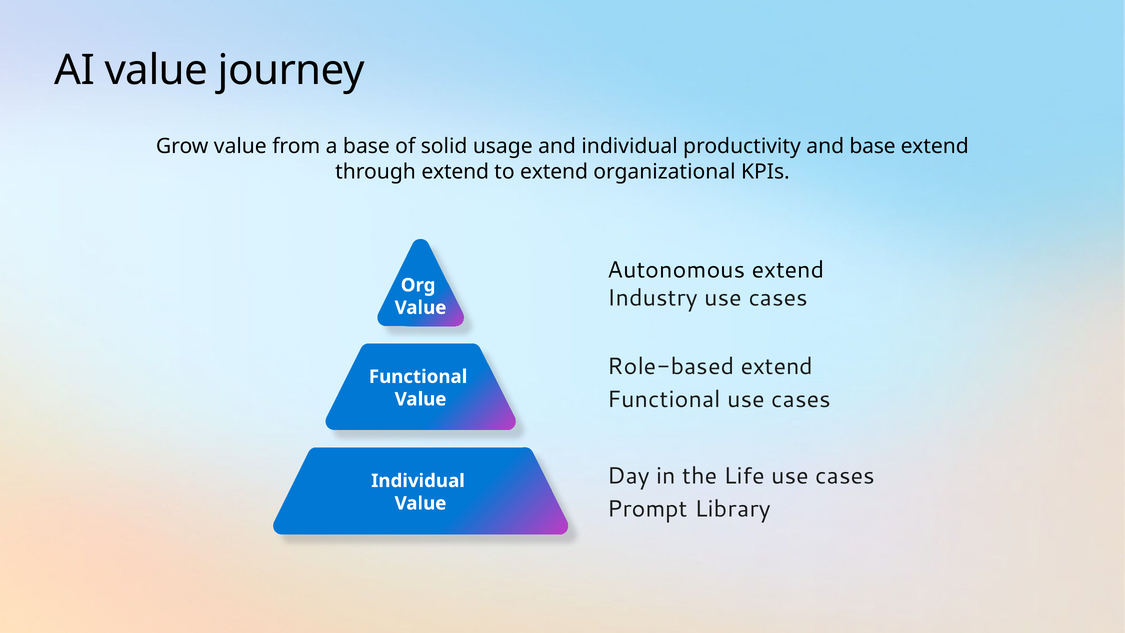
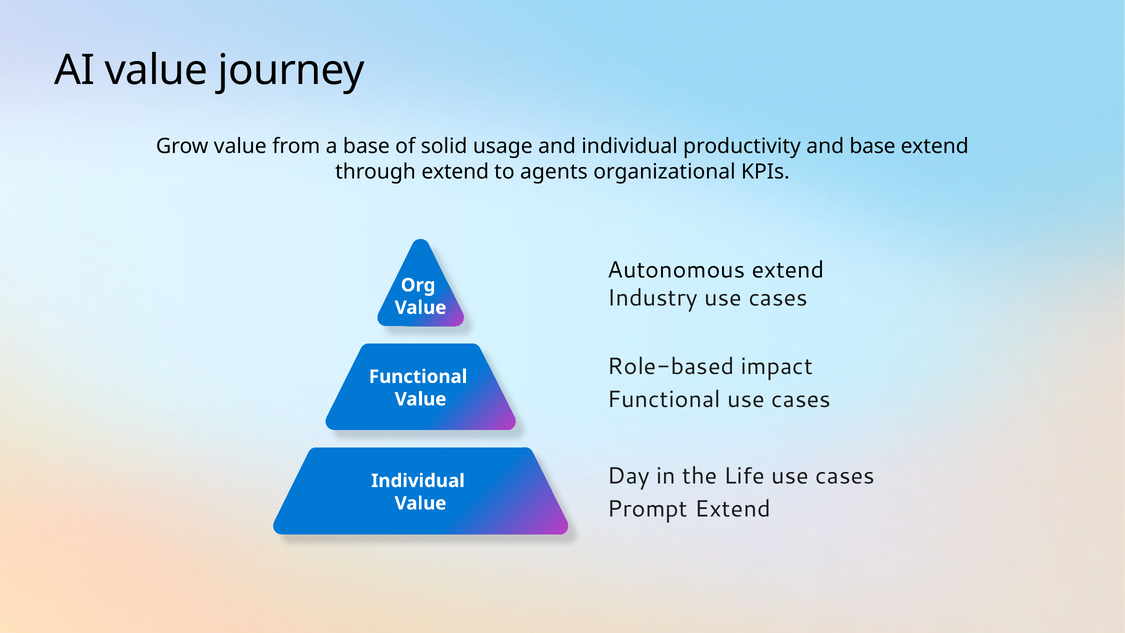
to extend: extend -> agents (554, 172)
Role-based extend: extend -> impact (777, 367)
Prompt Library: Library -> Extend (733, 509)
